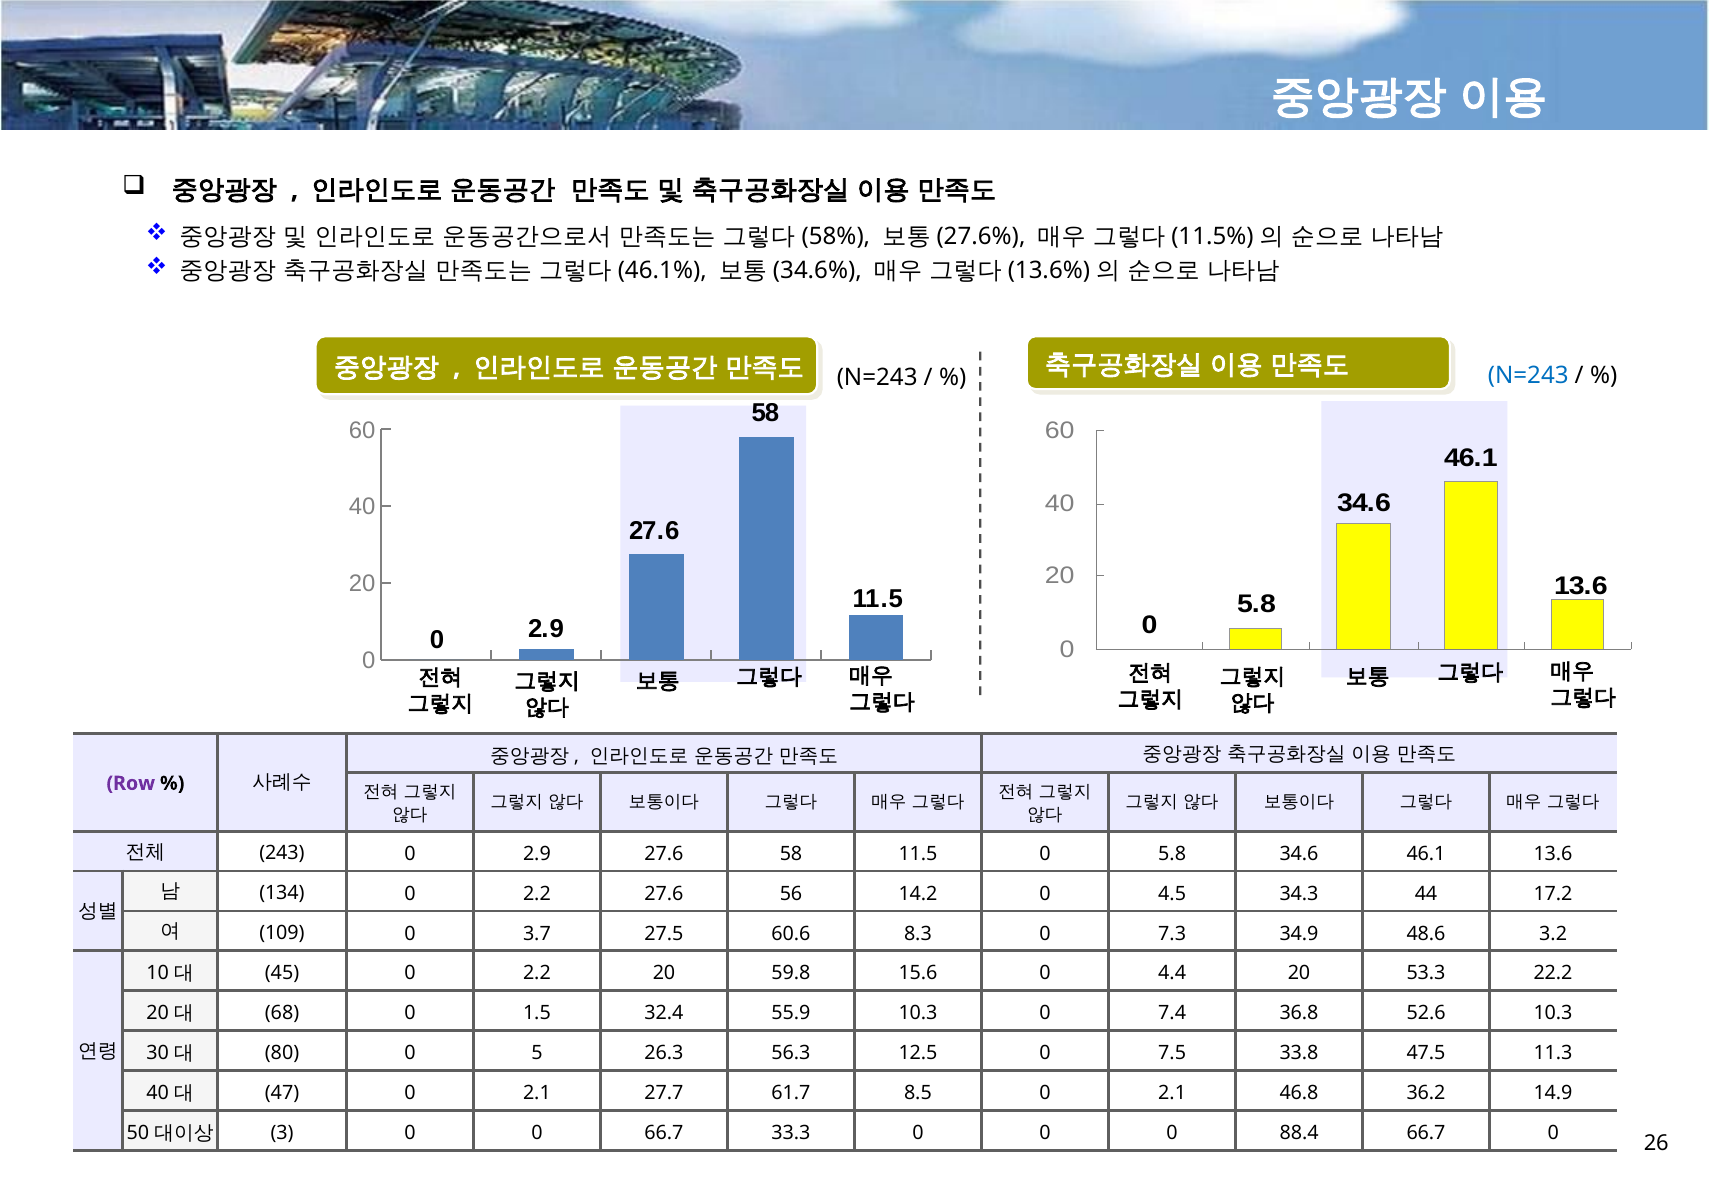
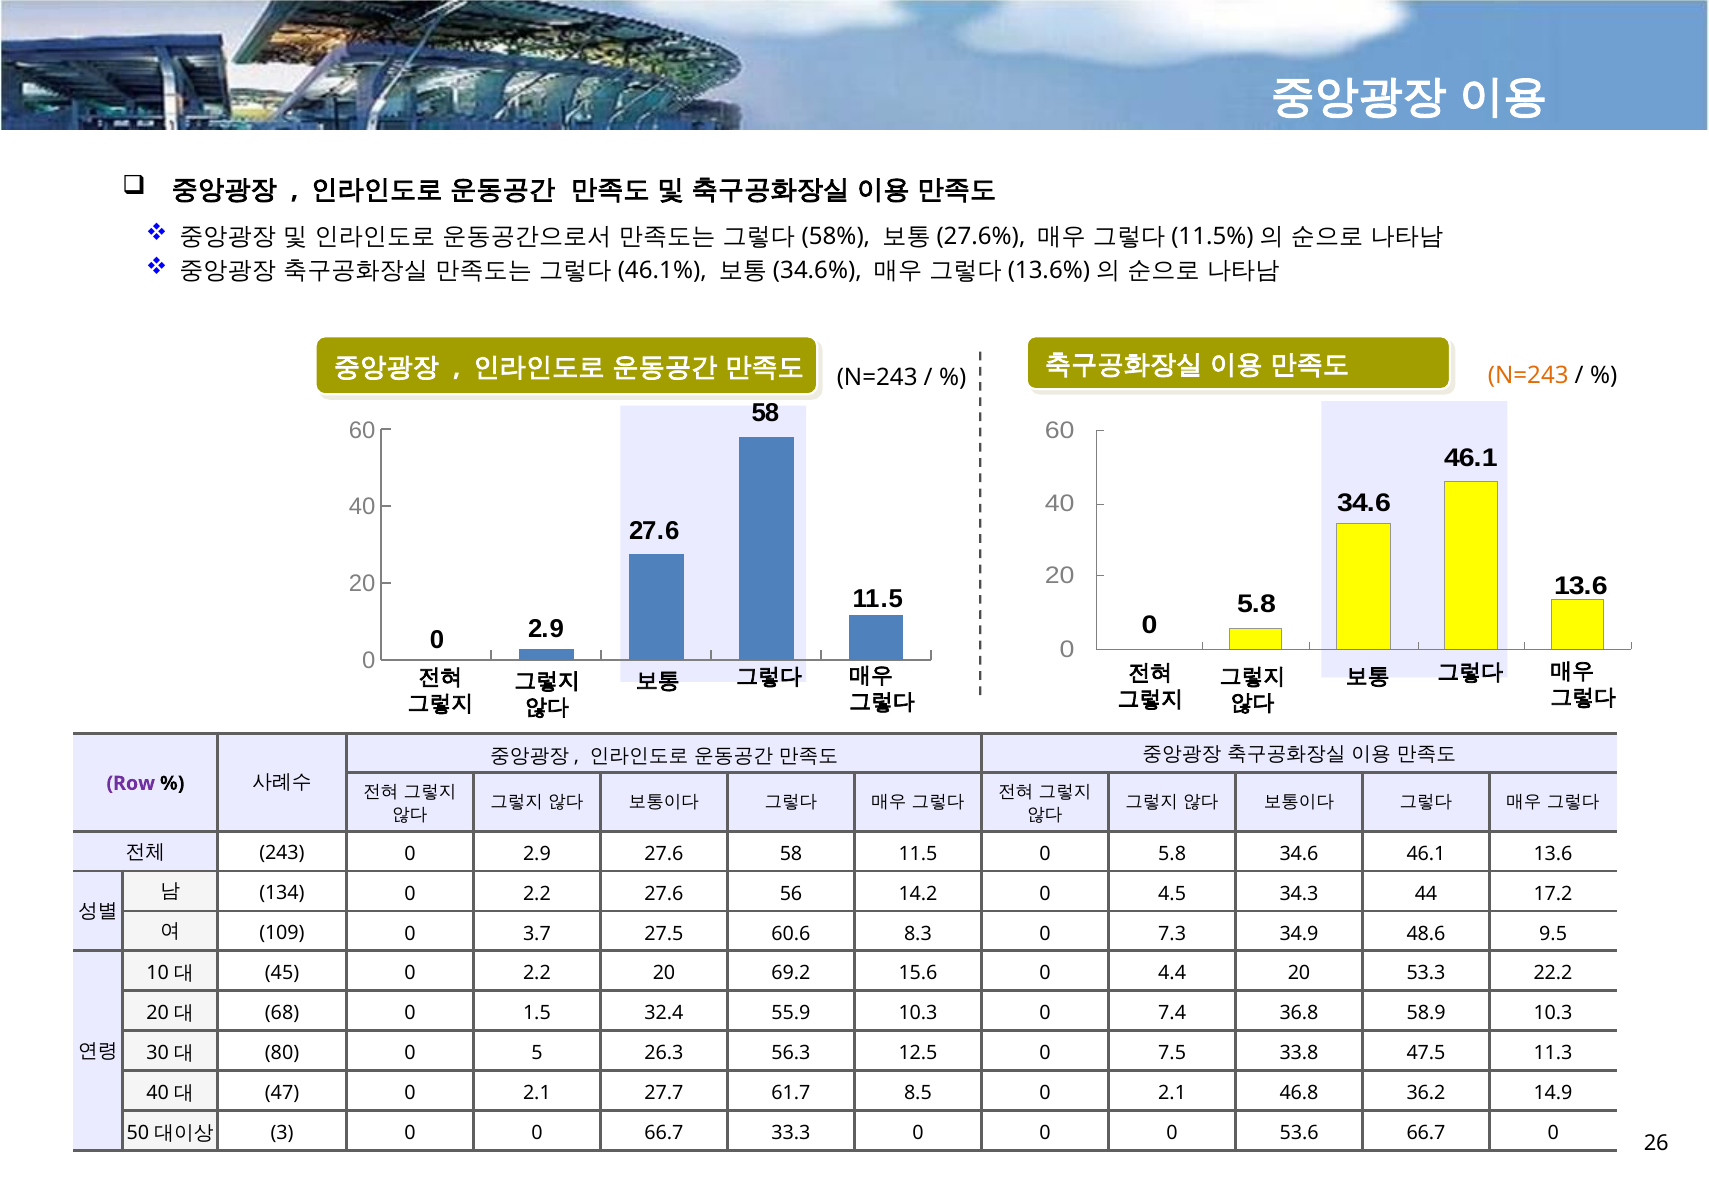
N=243 colour: blue -> orange (1528, 375)
3.2: 3.2 -> 9.5 (1553, 934)
59.8: 59.8 -> 69.2 (791, 974)
52.6: 52.6 -> 58.9 (1426, 1013)
88.4: 88.4 -> 53.6 (1299, 1133)
